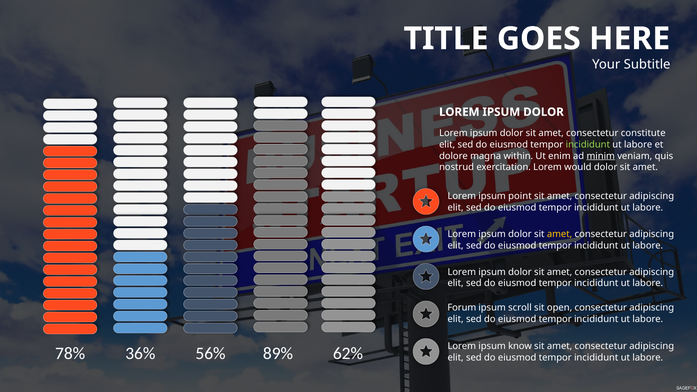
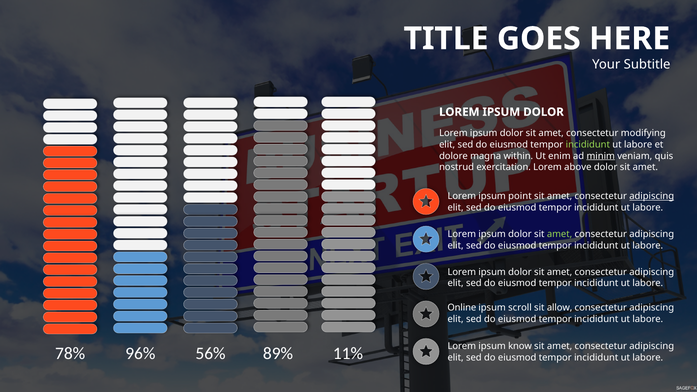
constitute: constitute -> modifying (643, 133)
would: would -> above (578, 167)
adipiscing underline: none -> present (652, 196)
amet colour: yellow -> light green (560, 234)
Forum: Forum -> Online (462, 308)
open: open -> allow (560, 308)
36%: 36% -> 96% (140, 353)
62%: 62% -> 11% (348, 353)
